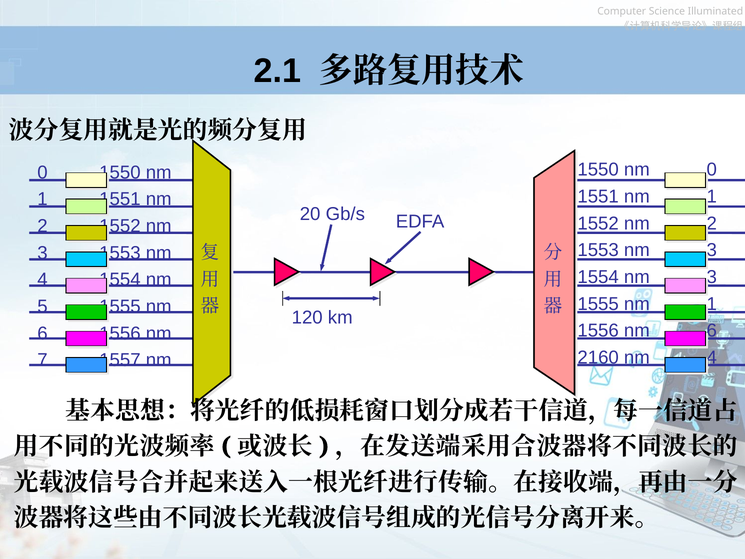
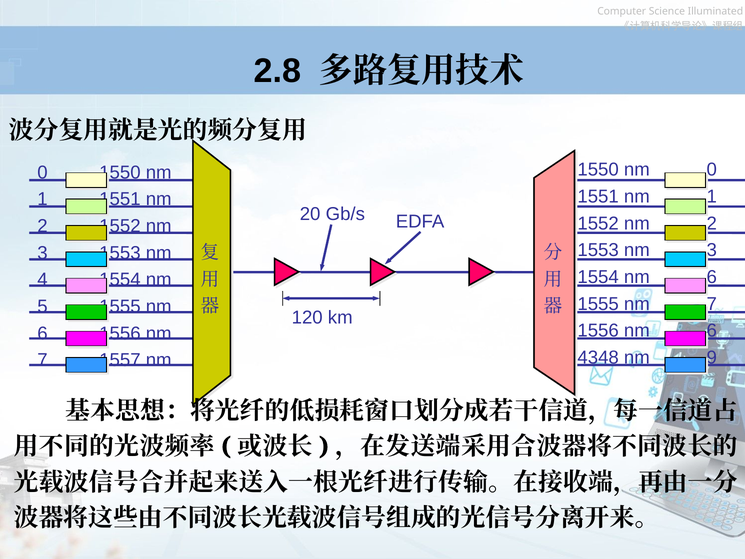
2.1: 2.1 -> 2.8 (278, 71)
1554 nm 3: 3 -> 6 (712, 277)
1555 nm 1: 1 -> 7 (712, 304)
2160: 2160 -> 4348 (598, 357)
4: 4 -> 9 (712, 357)
